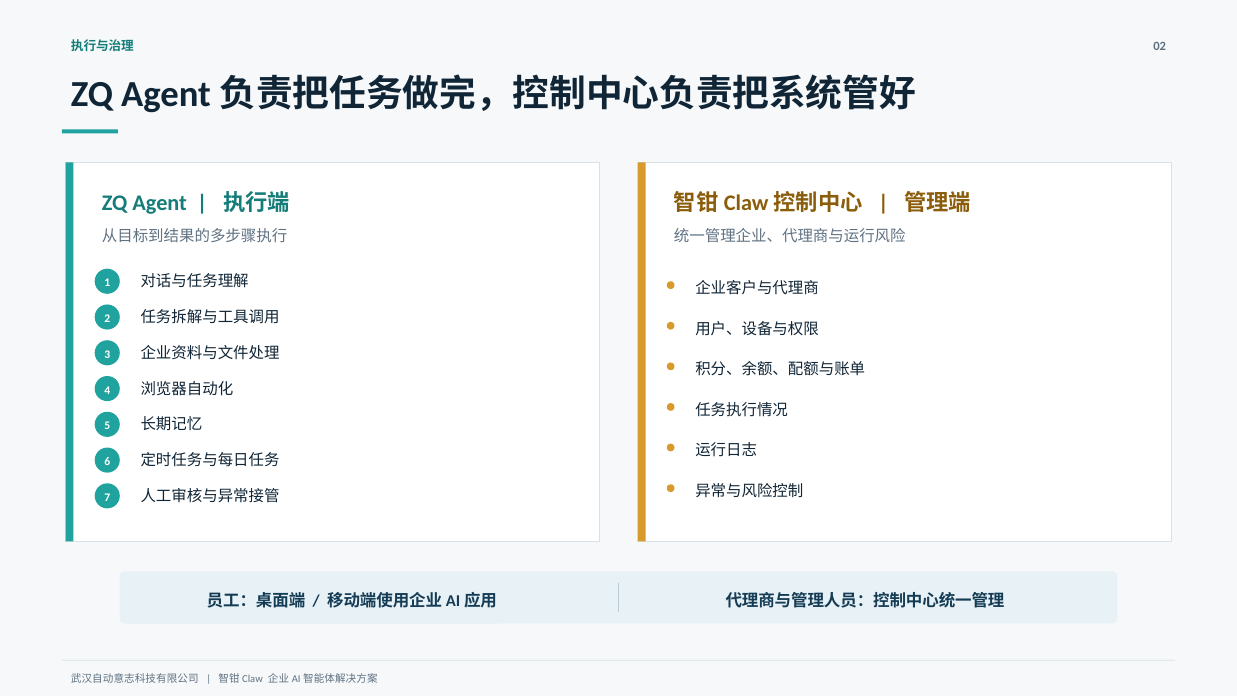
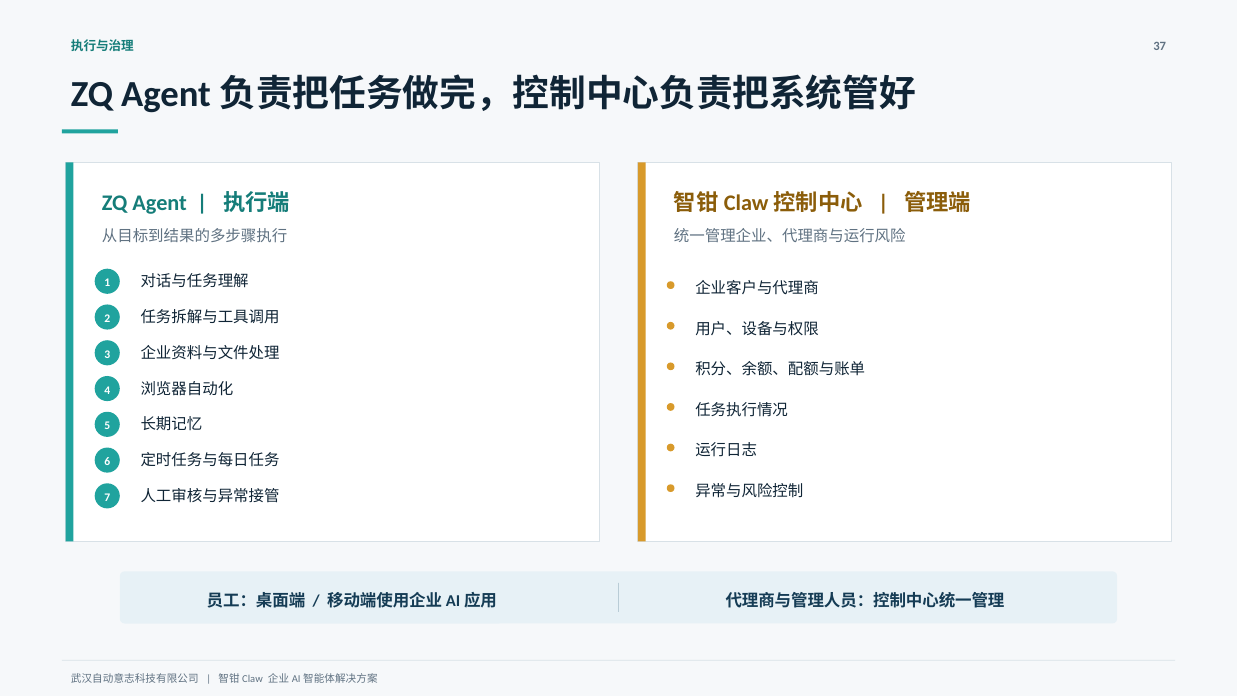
02: 02 -> 37 (1160, 46)
